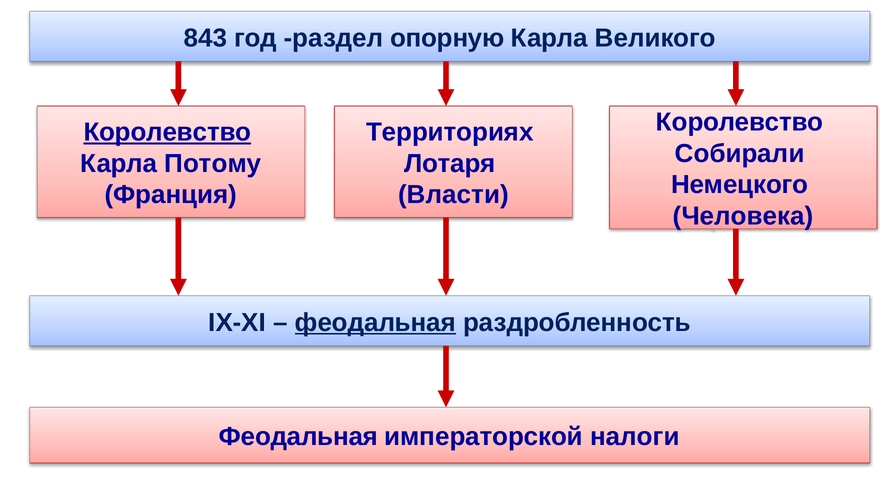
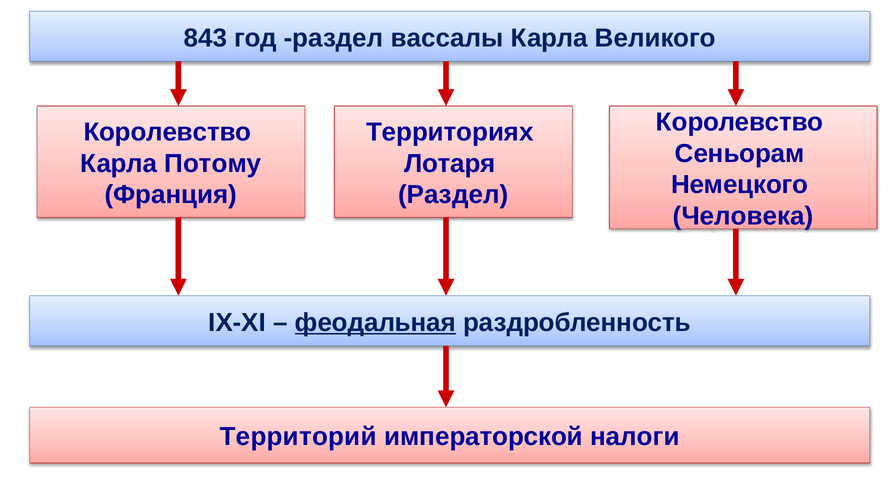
опорную: опорную -> вассалы (447, 38)
Королевство underline: present -> none (167, 132)
Собирали: Собирали -> Сеньорам (740, 153)
Власти: Власти -> Раздел (453, 195)
Феодальная: Феодальная -> Территорий (298, 437)
